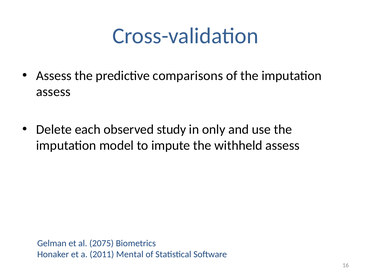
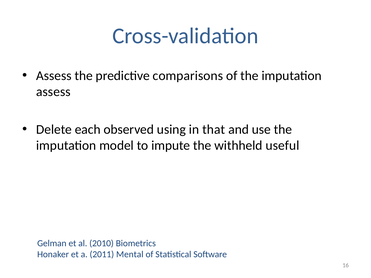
study: study -> using (171, 129)
only: only -> that (214, 129)
withheld assess: assess -> useful (282, 146)
2075: 2075 -> 2010 (102, 243)
